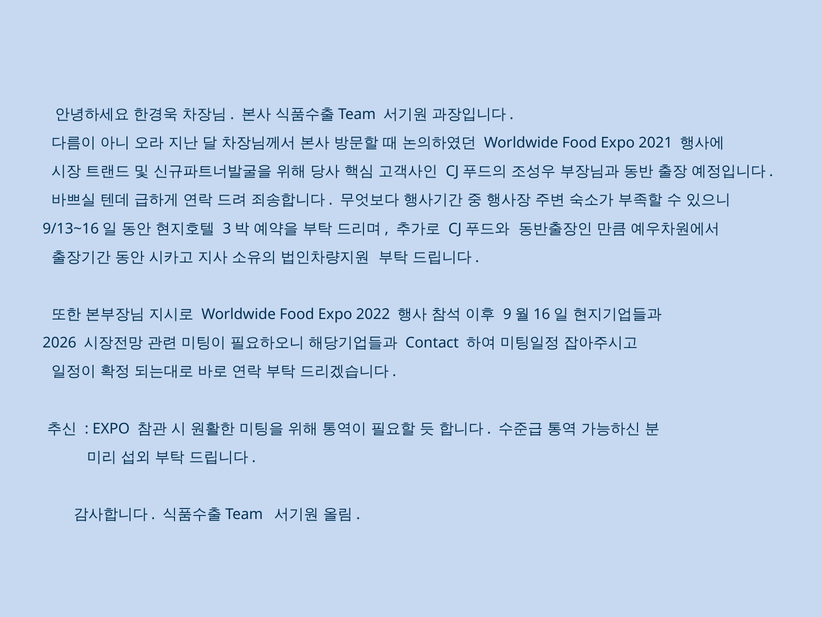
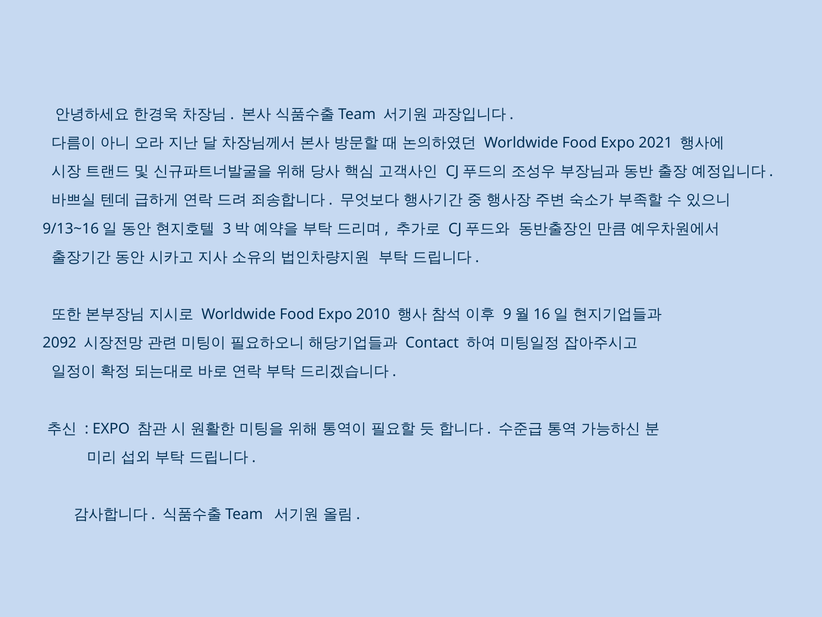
2022: 2022 -> 2010 (373, 314)
2026: 2026 -> 2092 (60, 343)
